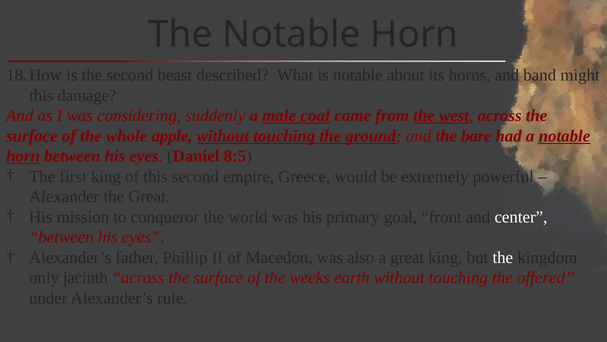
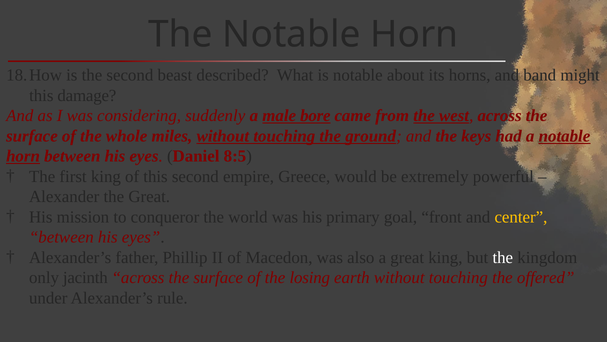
coal: coal -> bore (315, 116)
apple: apple -> miles (172, 136)
bare: bare -> keys (476, 136)
center colour: white -> yellow (521, 217)
weeks: weeks -> losing (310, 277)
